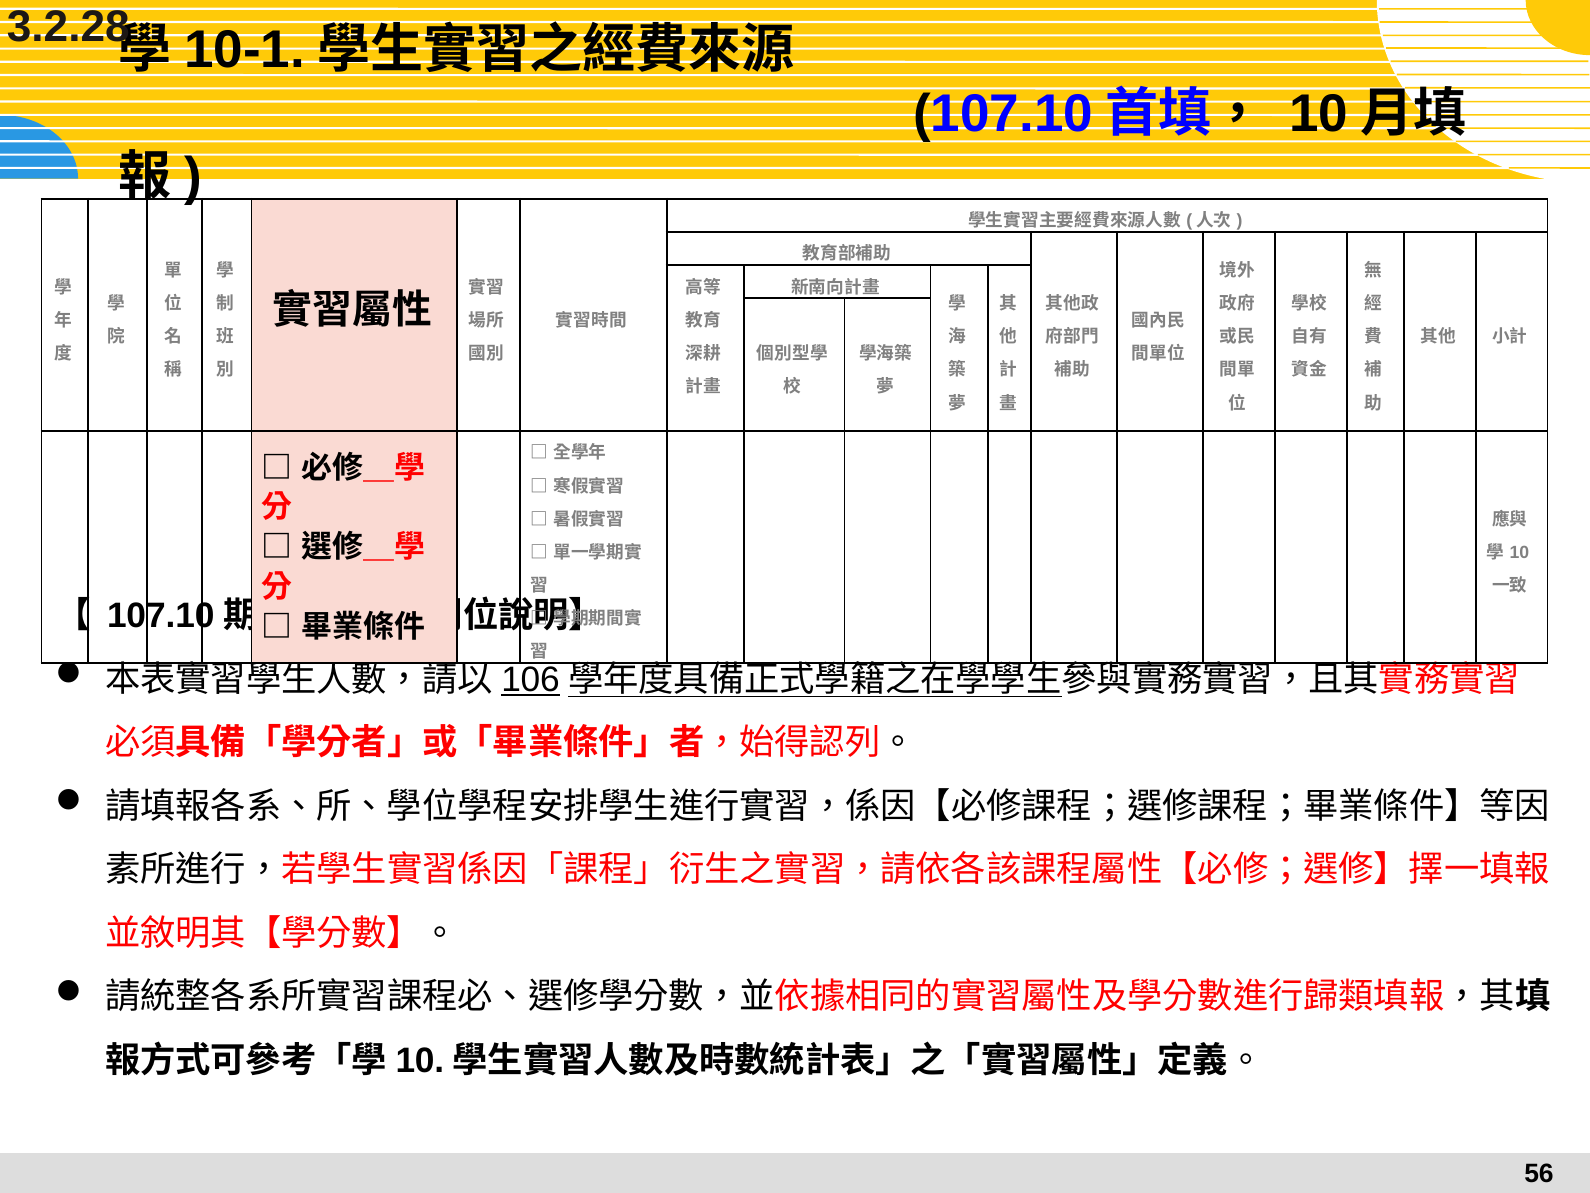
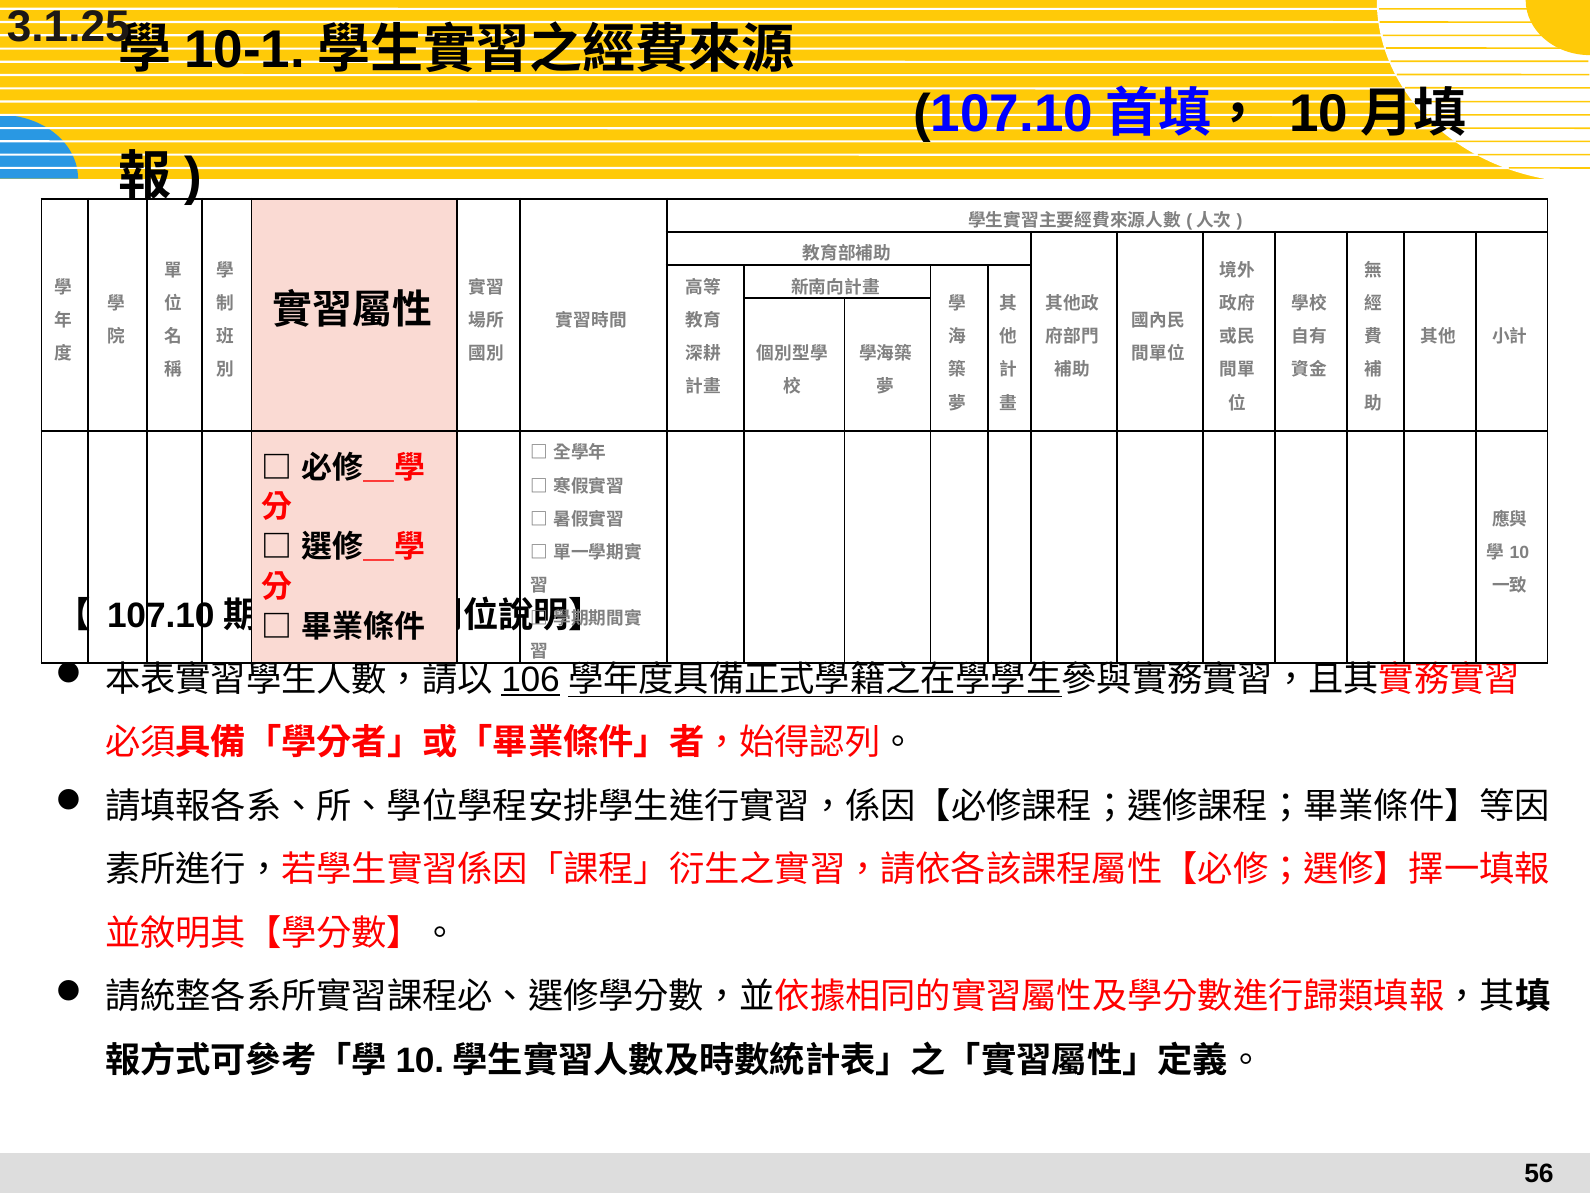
3.2.28: 3.2.28 -> 3.1.25 (68, 27)
